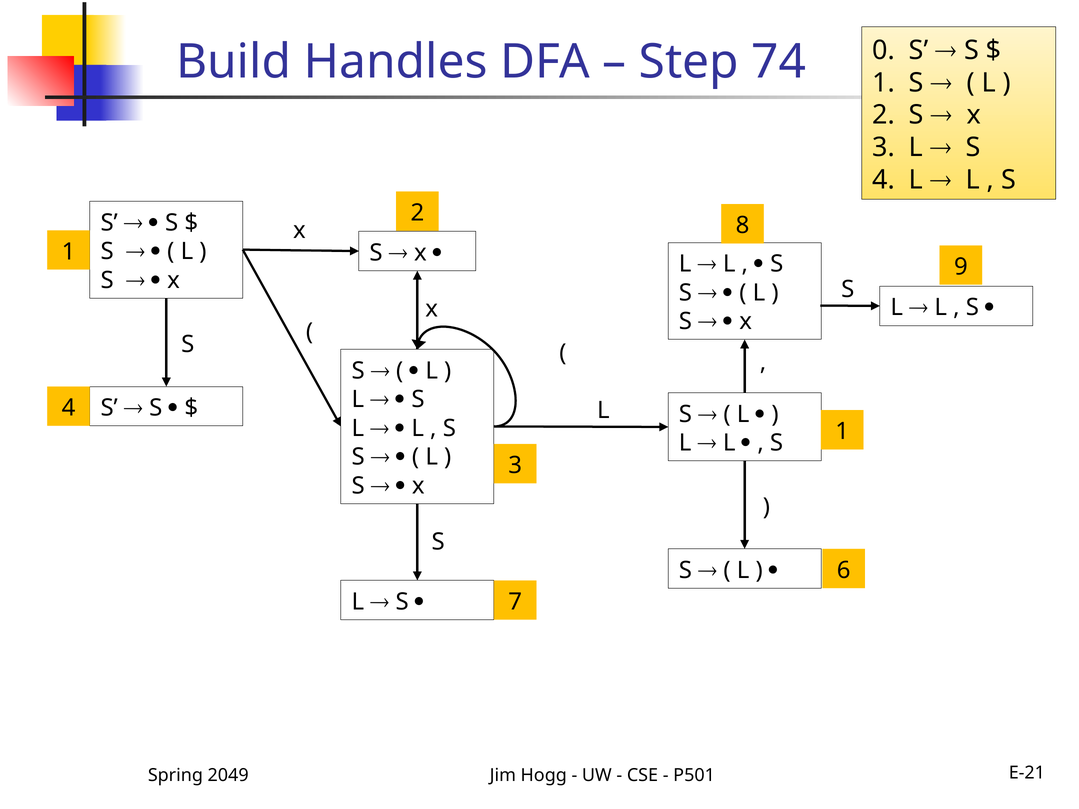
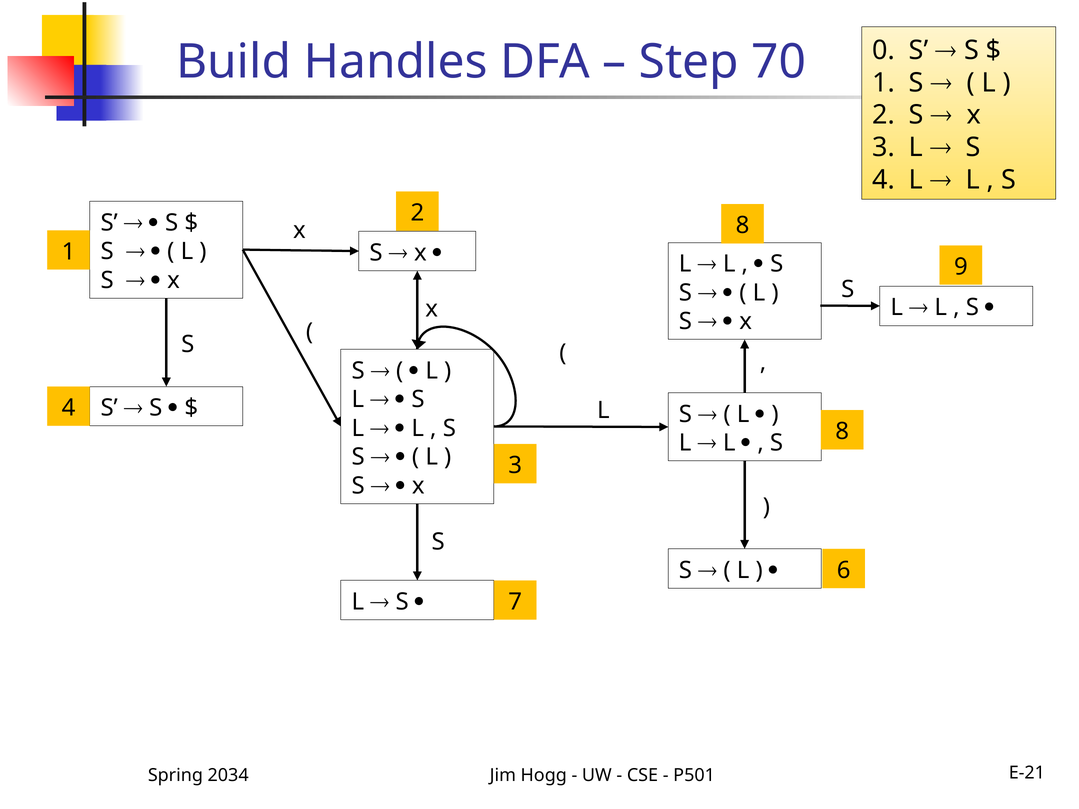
74: 74 -> 70 (779, 62)
S 1: 1 -> 8 (842, 432)
2049: 2049 -> 2034 (228, 776)
